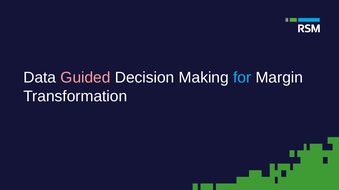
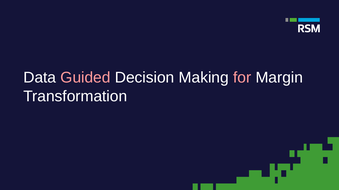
for colour: light blue -> pink (242, 78)
